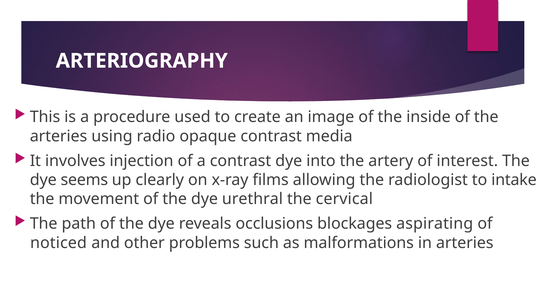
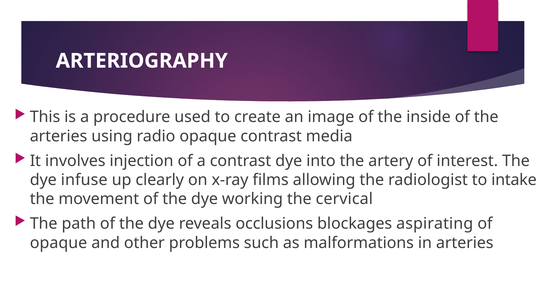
seems: seems -> infuse (84, 180)
urethral: urethral -> working (252, 199)
noticed: noticed -> opaque (59, 243)
